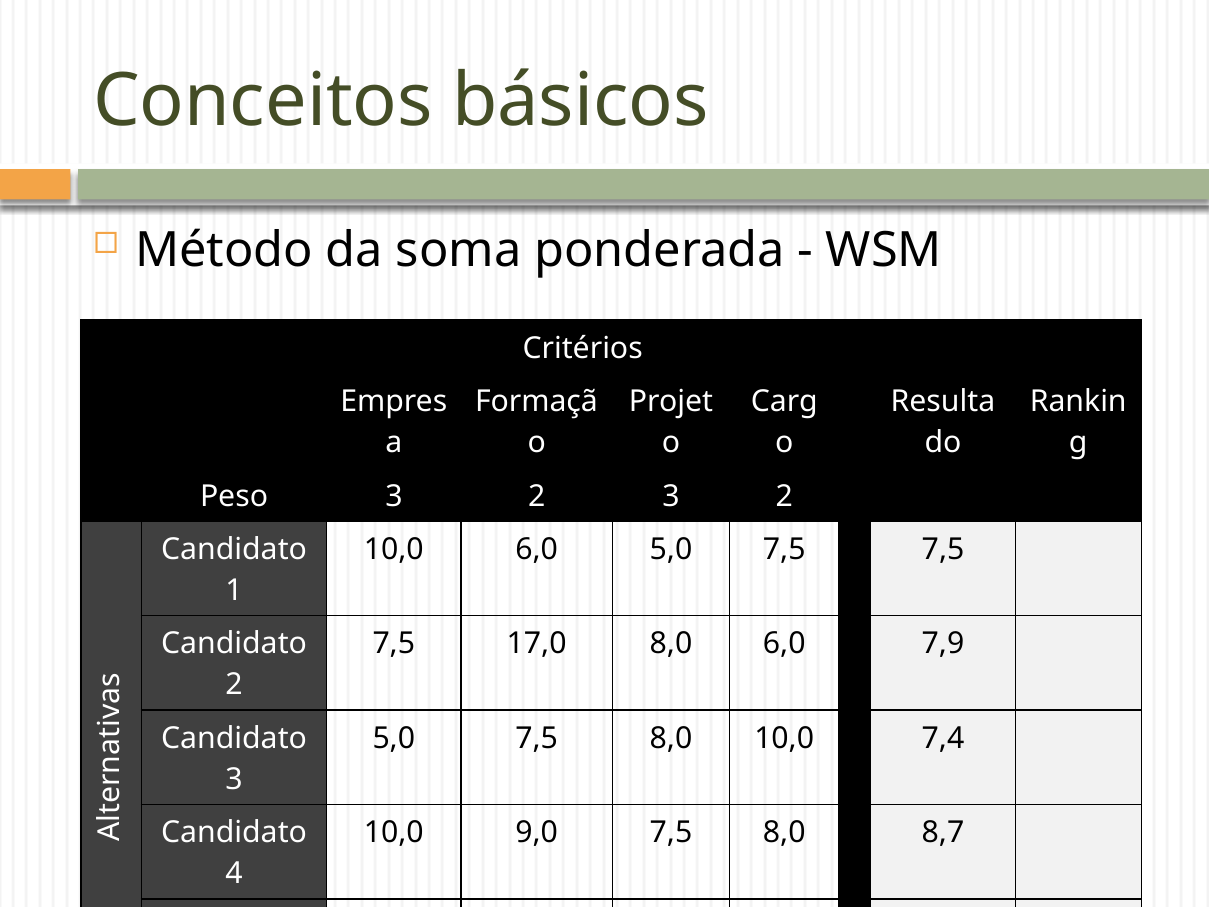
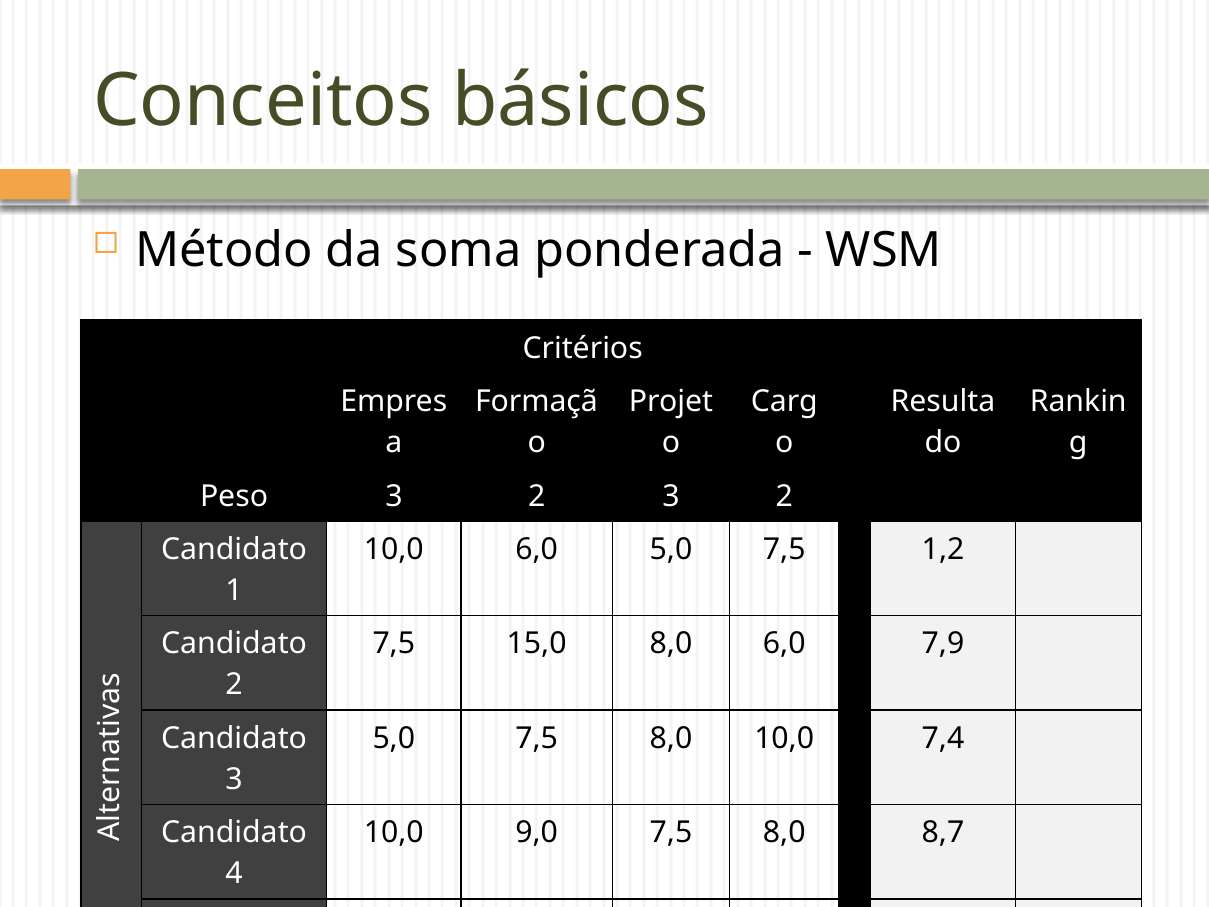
7,5 7,5: 7,5 -> 1,2 (943, 549)
17,0: 17,0 -> 15,0 (537, 644)
